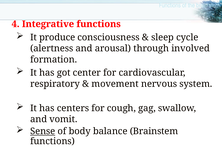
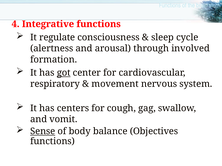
produce: produce -> regulate (57, 37)
got underline: none -> present (64, 73)
Brainstem: Brainstem -> Objectives (154, 132)
